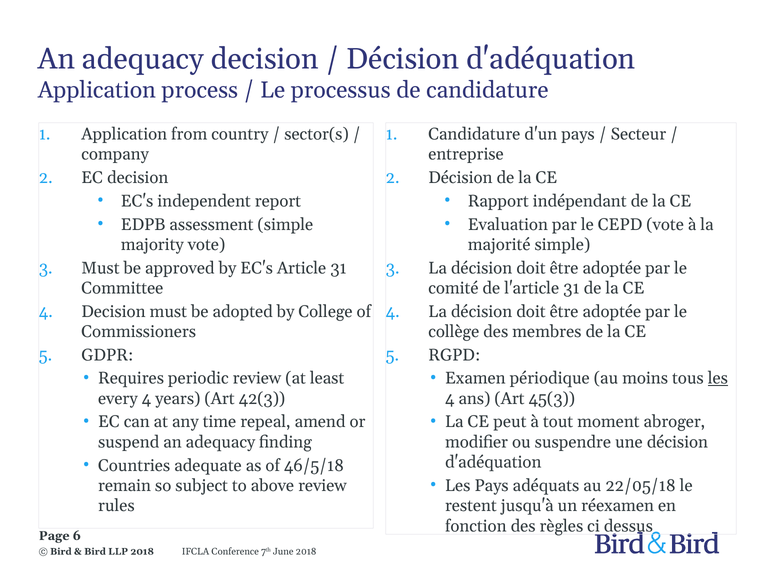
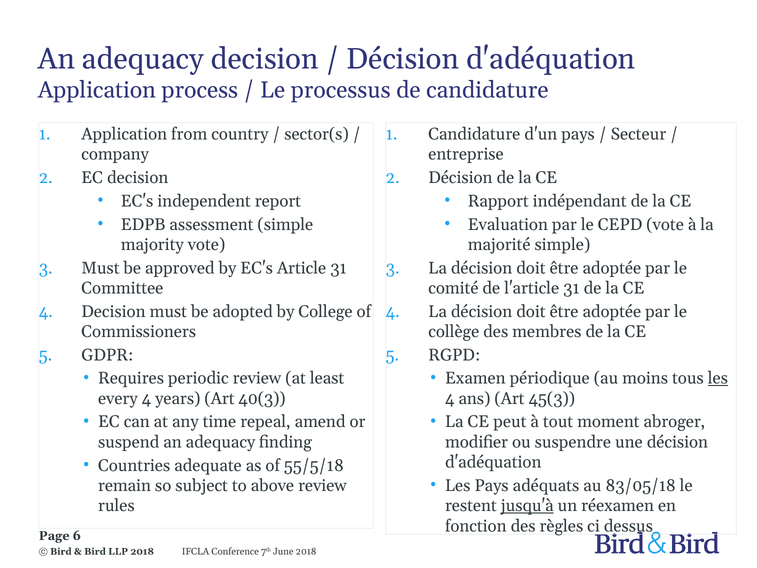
42(3: 42(3 -> 40(3 (262, 398)
46/5/18: 46/5/18 -> 55/5/18 (314, 465)
22/05/18: 22/05/18 -> 83/05/18 (641, 485)
jusqu'à underline: none -> present (527, 506)
